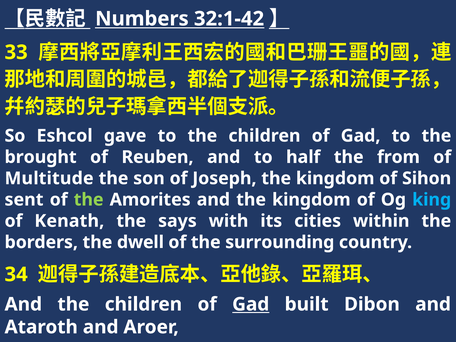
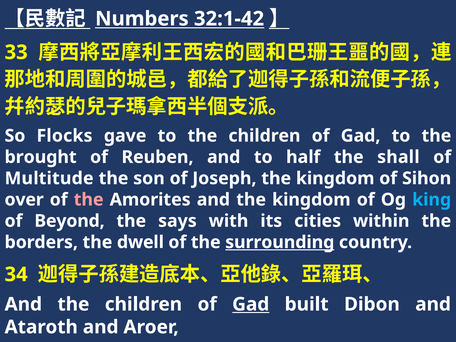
Eshcol: Eshcol -> Flocks (65, 136)
from: from -> shall (398, 157)
sent: sent -> over (24, 200)
the colour: light green -> pink (89, 200)
Kenath: Kenath -> Beyond (70, 221)
surrounding underline: none -> present (280, 242)
